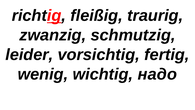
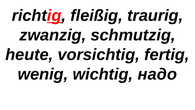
leider: leider -> heute (29, 55)
